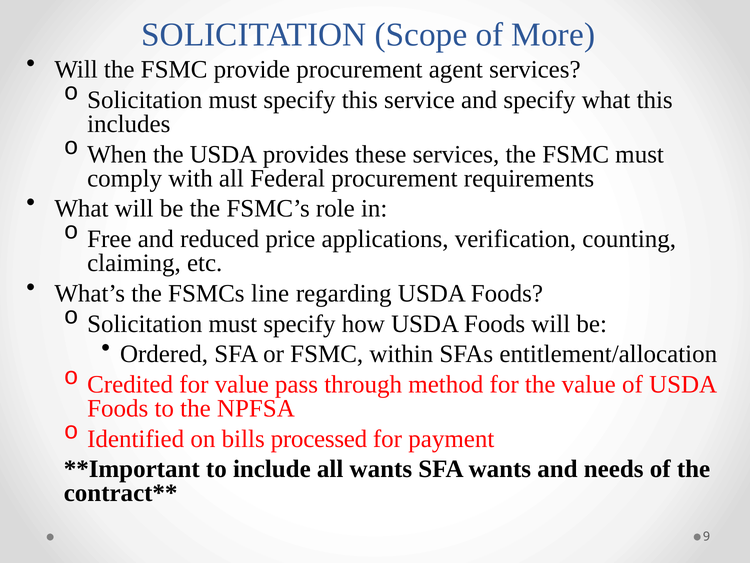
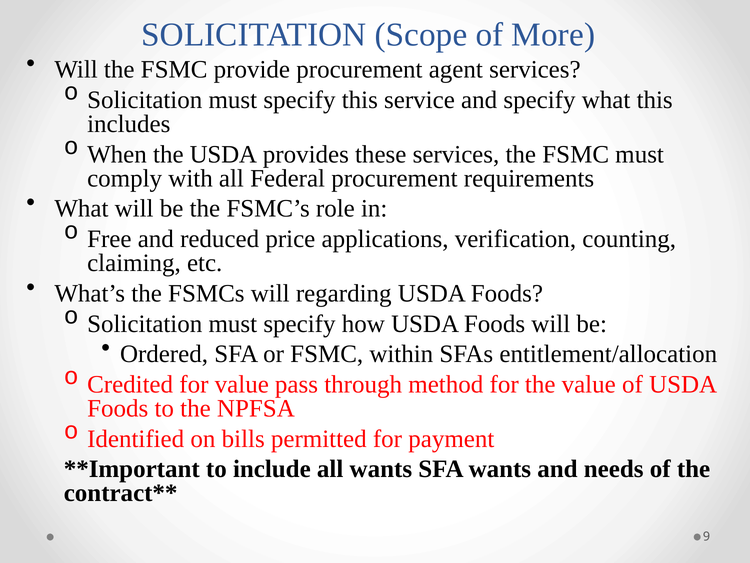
FSMCs line: line -> will (270, 293)
processed: processed -> permitted (319, 438)
